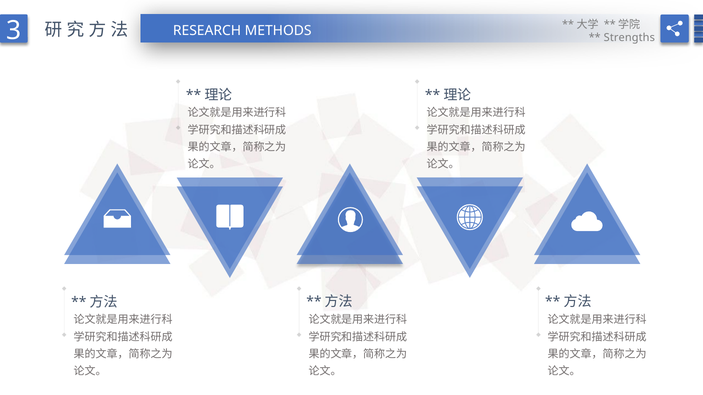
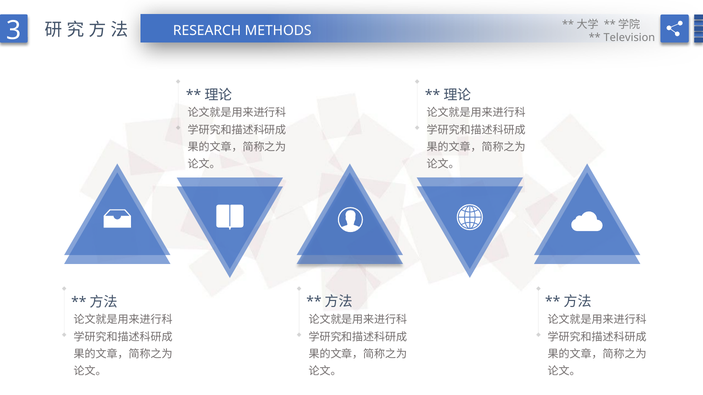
Strengths: Strengths -> Television (629, 38)
